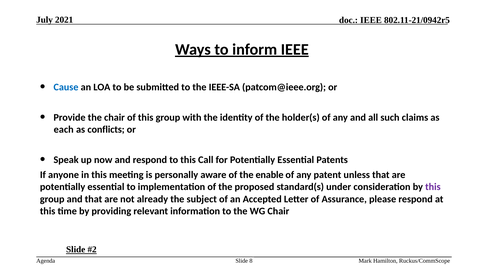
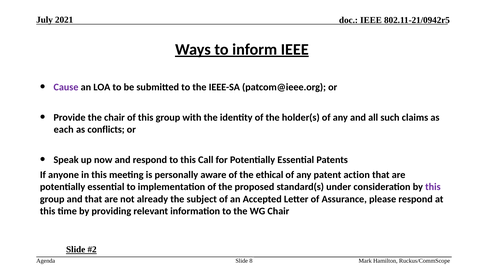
Cause colour: blue -> purple (66, 87)
enable: enable -> ethical (270, 175)
unless: unless -> action (357, 175)
